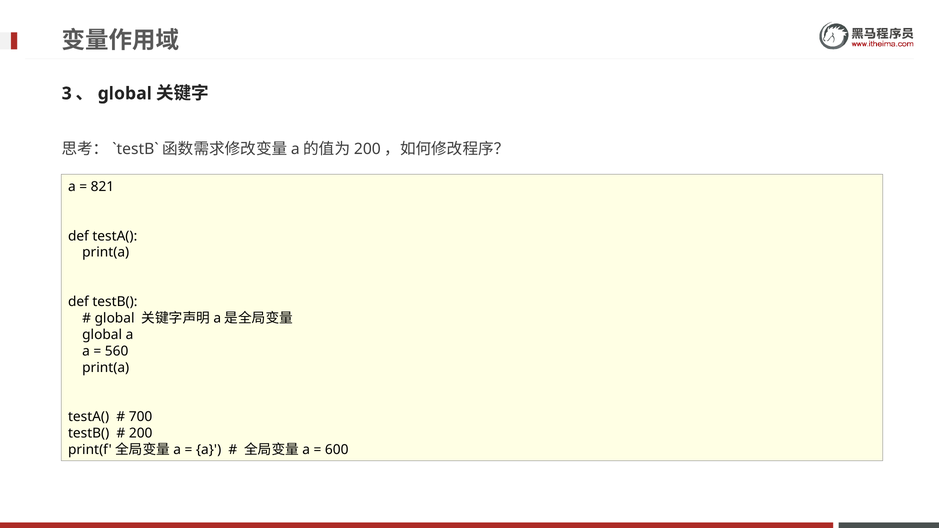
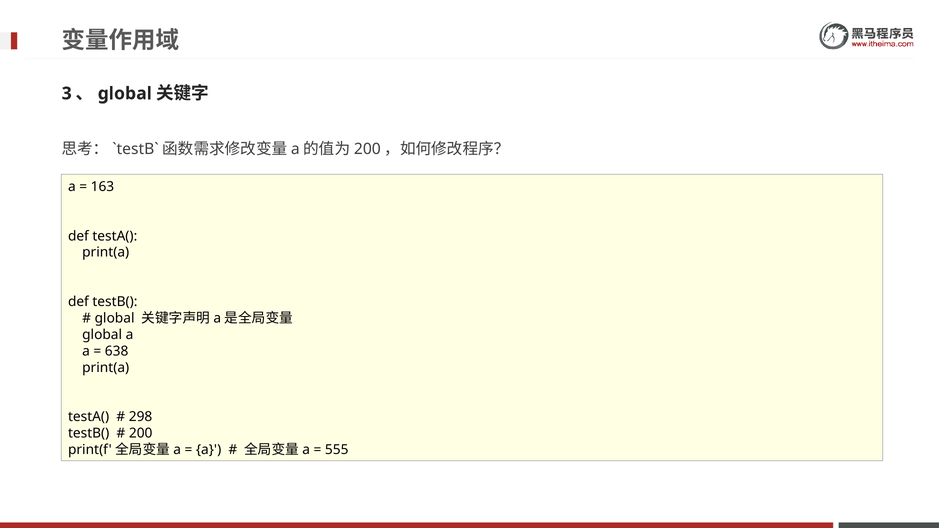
821: 821 -> 163 (102, 187)
560: 560 -> 638 (117, 351)
700: 700 -> 298 (141, 417)
600: 600 -> 555 (337, 450)
